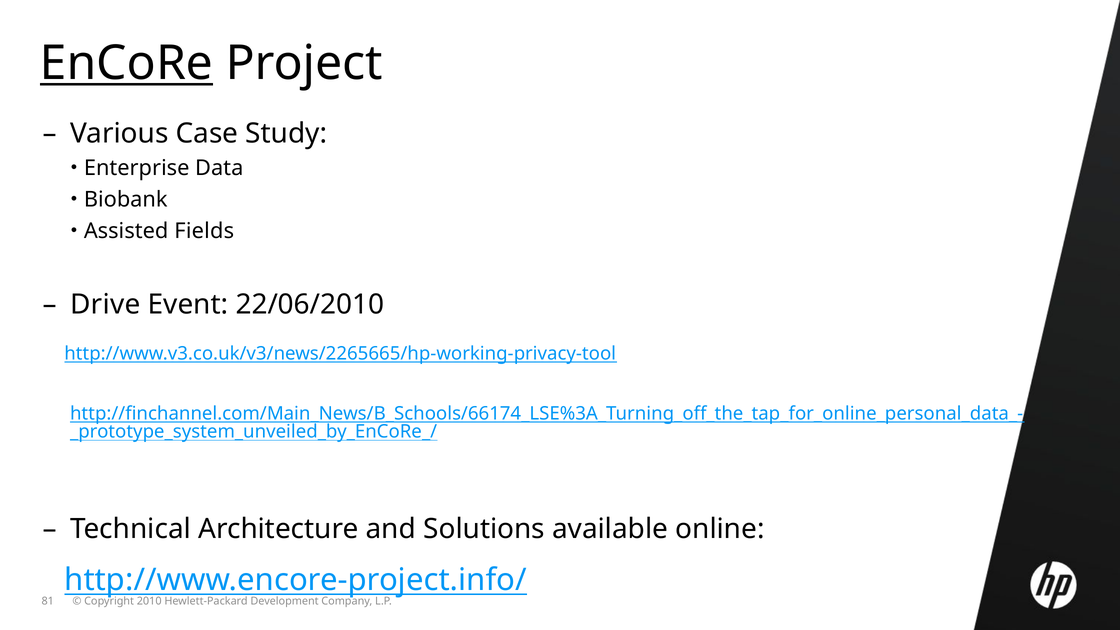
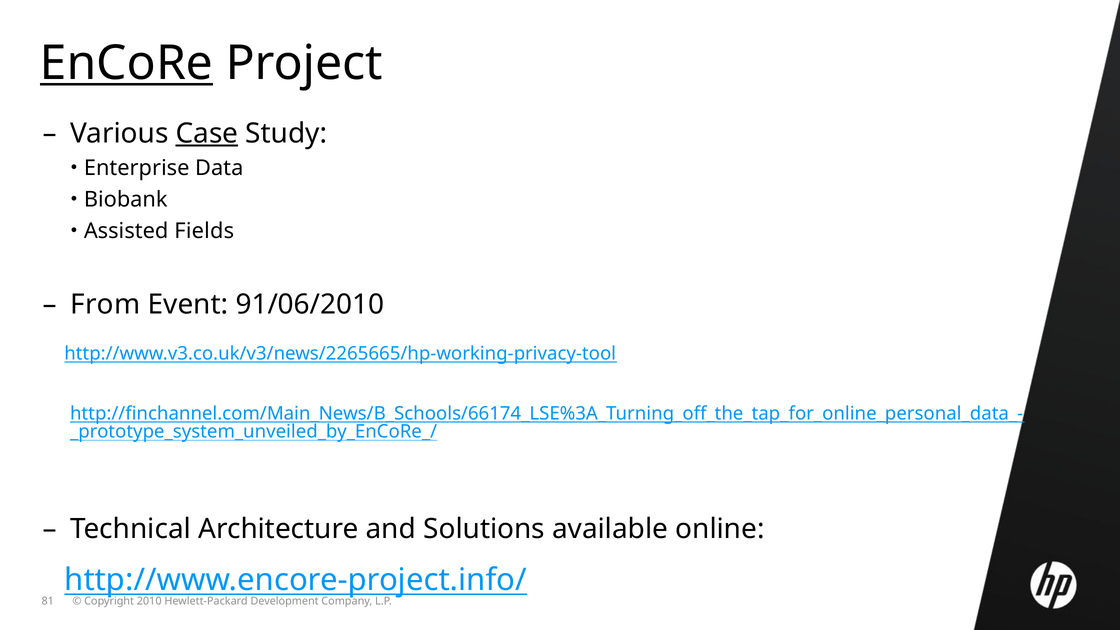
Case underline: none -> present (207, 134)
Drive: Drive -> From (105, 305)
22/06/2010: 22/06/2010 -> 91/06/2010 (310, 305)
